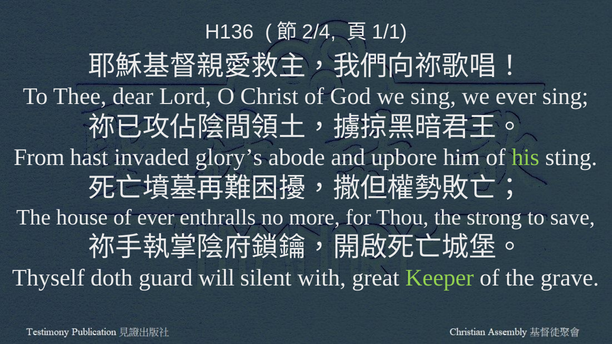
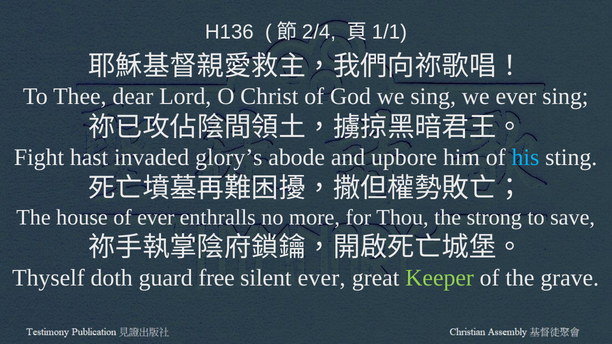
From: From -> Fight (39, 158)
his colour: light green -> light blue (525, 158)
will: will -> free (217, 278)
silent with: with -> ever (322, 278)
